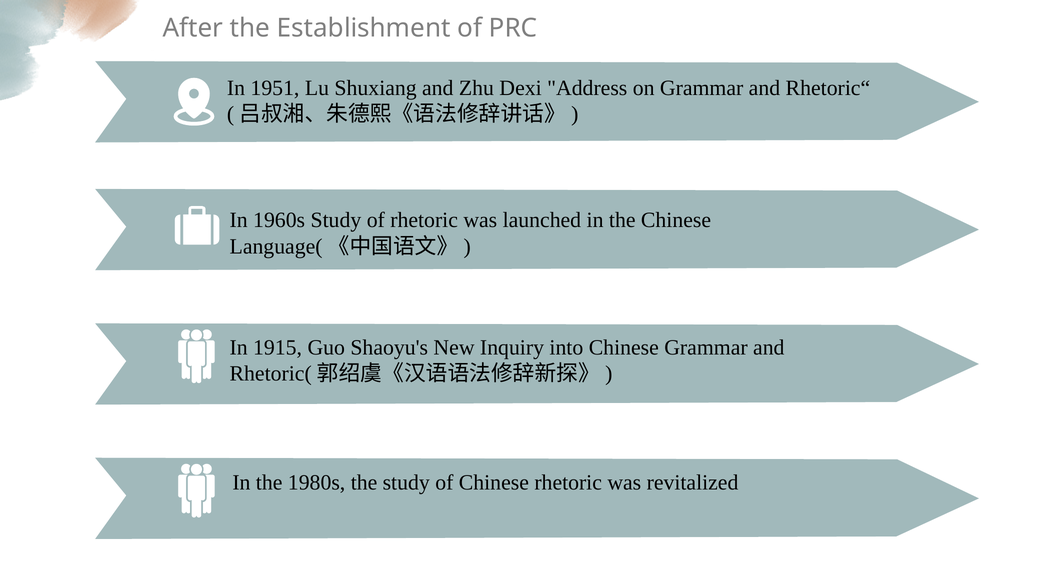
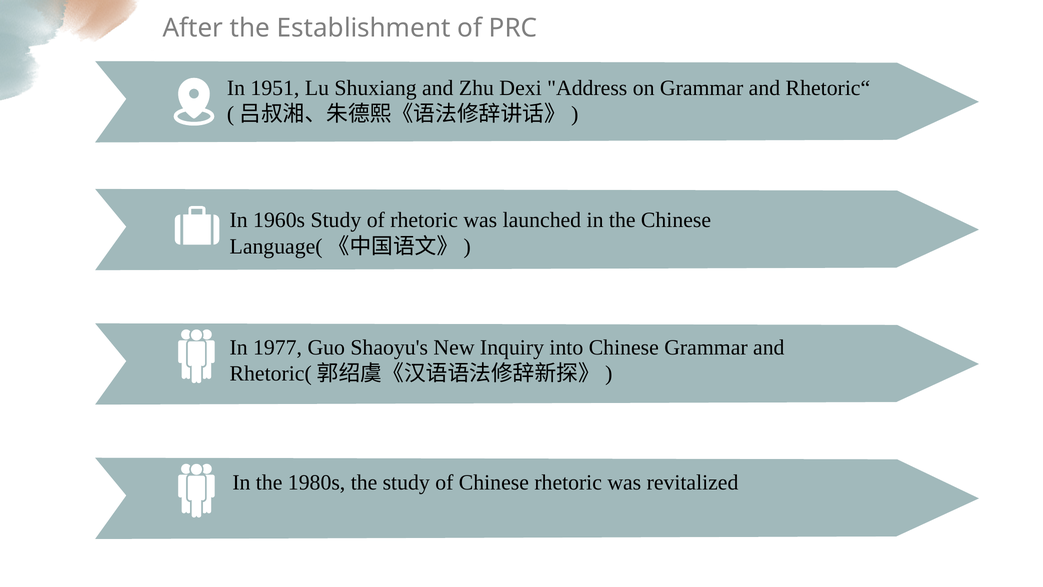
1915: 1915 -> 1977 (278, 348)
